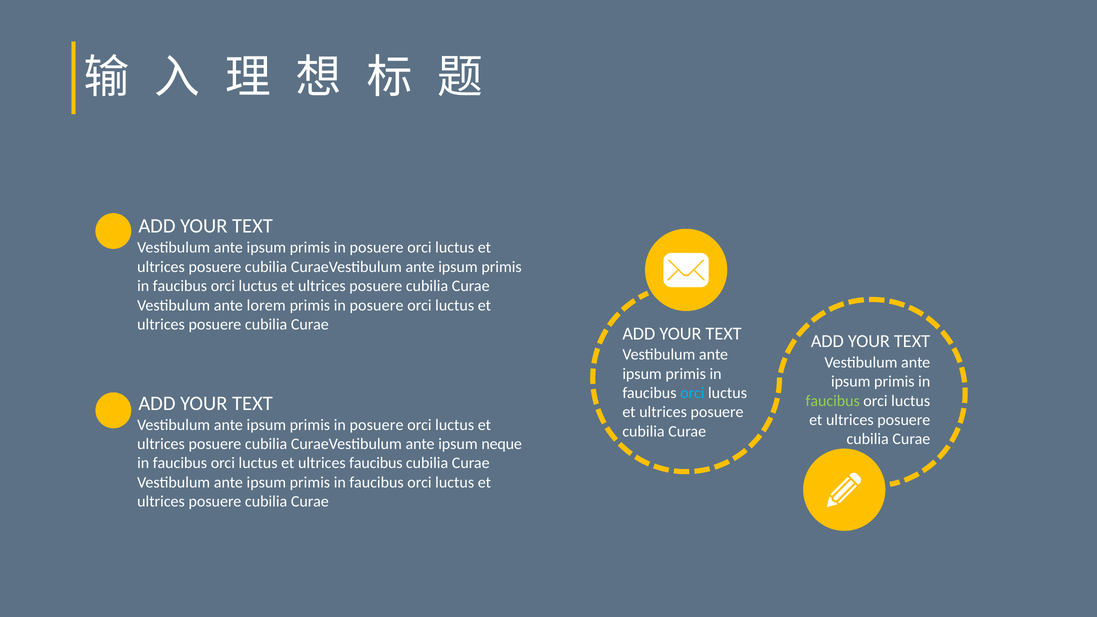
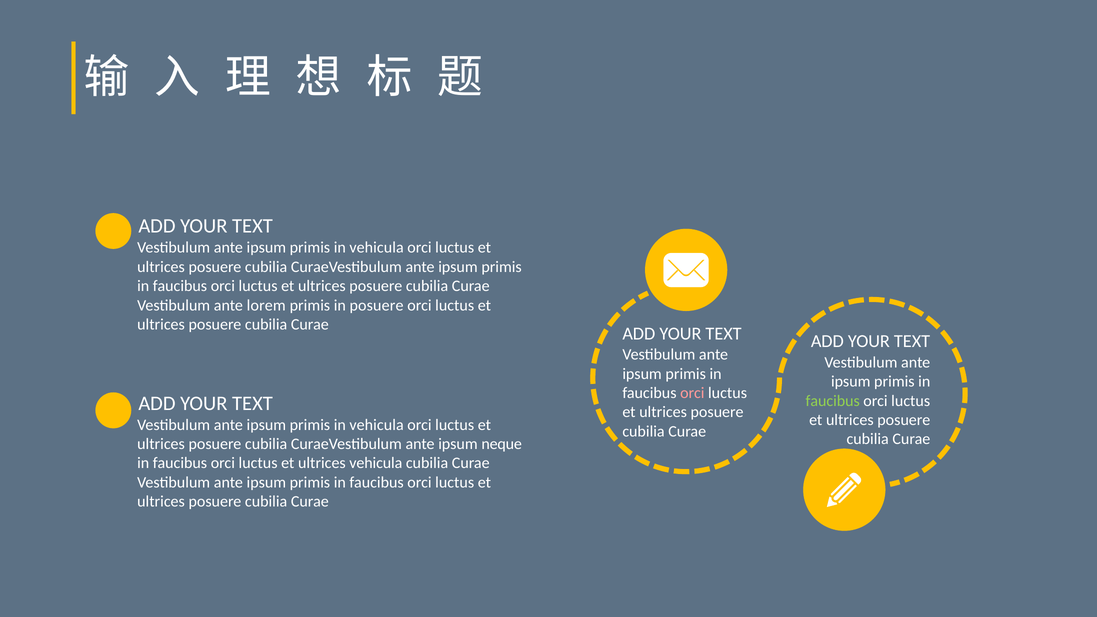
posuere: posuere -> vehicula (377, 248)
orci colour: light blue -> pink (692, 393)
posuere: posuere -> vehicula (377, 425)
ultrices faucibus: faucibus -> vehicula (376, 463)
